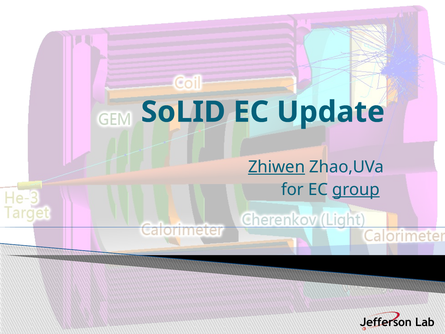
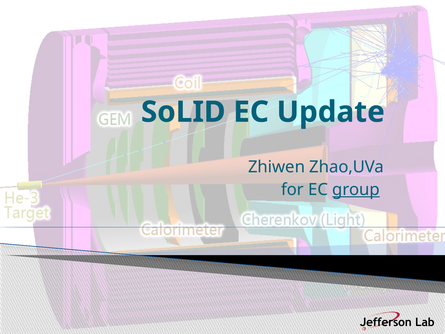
Zhiwen underline: present -> none (276, 167)
